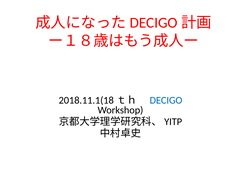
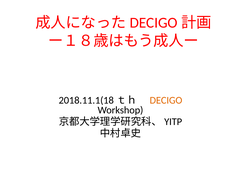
DECIGO colour: blue -> orange (166, 100)
